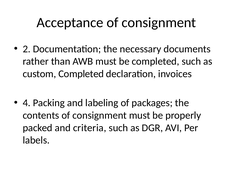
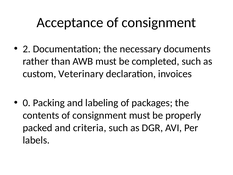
custom Completed: Completed -> Veterinary (81, 74)
4: 4 -> 0 (27, 103)
